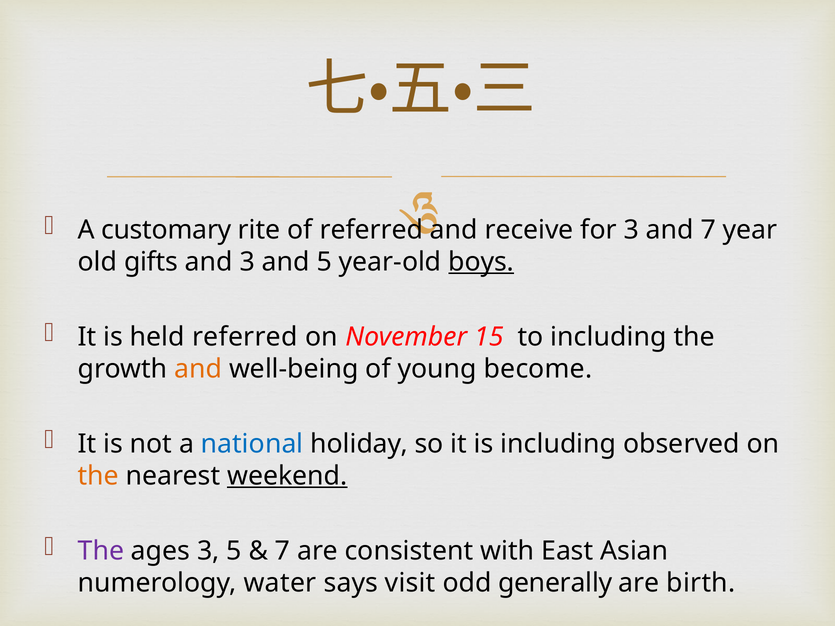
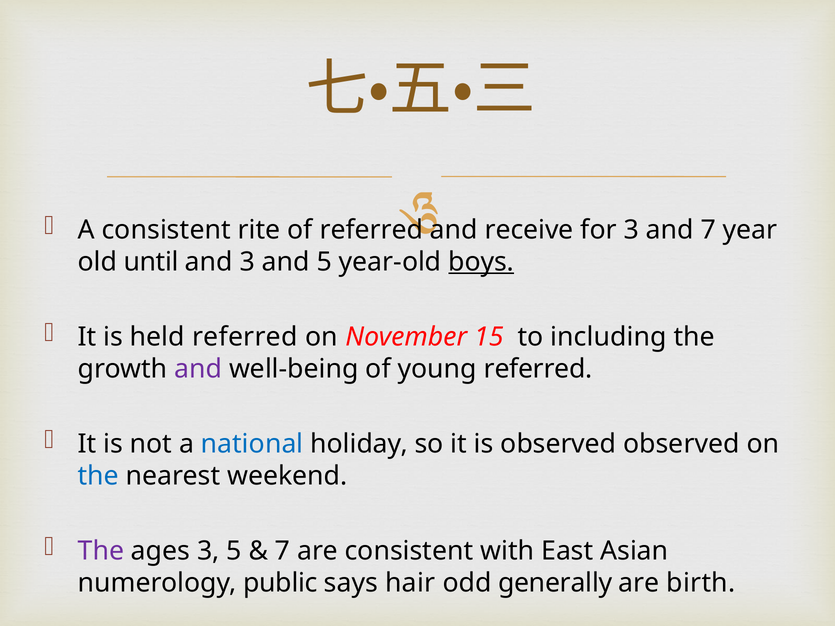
A customary: customary -> consistent (166, 230)
gifts: gifts -> until (151, 262)
and colour: orange -> purple (198, 369)
young become: become -> referred (538, 369)
is including: including -> observed (558, 444)
the colour: orange -> blue (98, 476)
weekend underline: present -> none (287, 476)
water: water -> public (280, 583)
visit: visit -> hair (410, 583)
